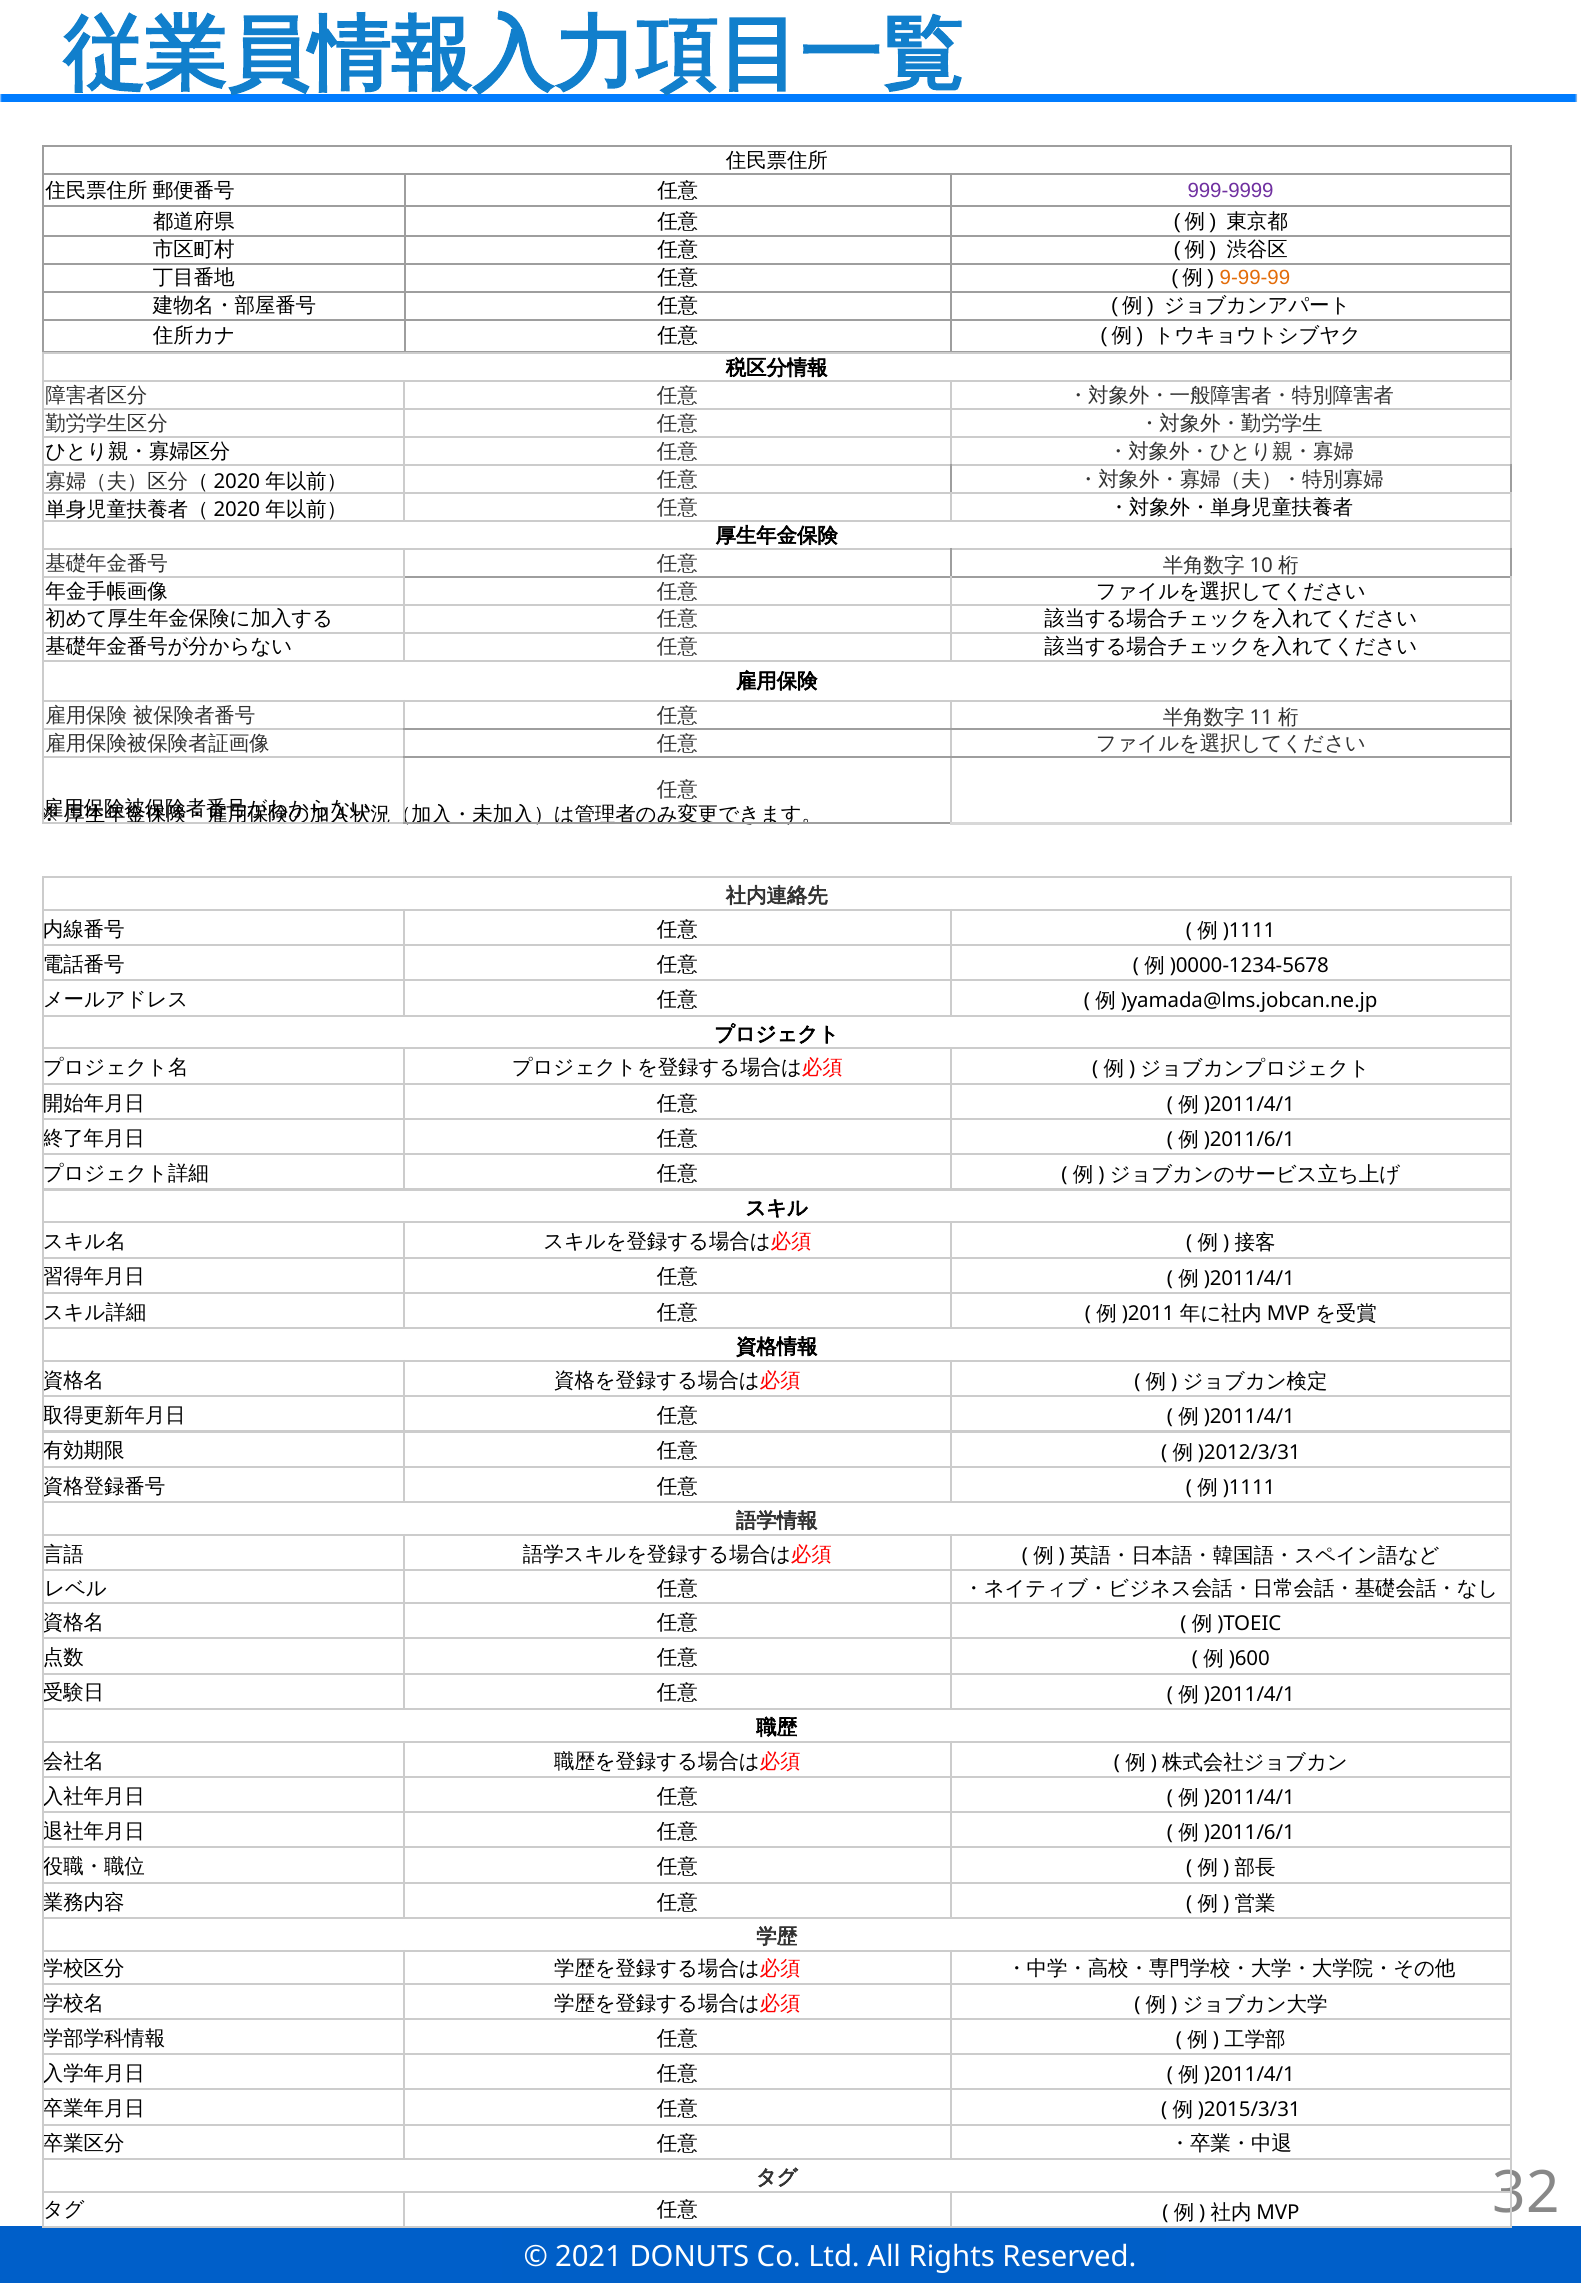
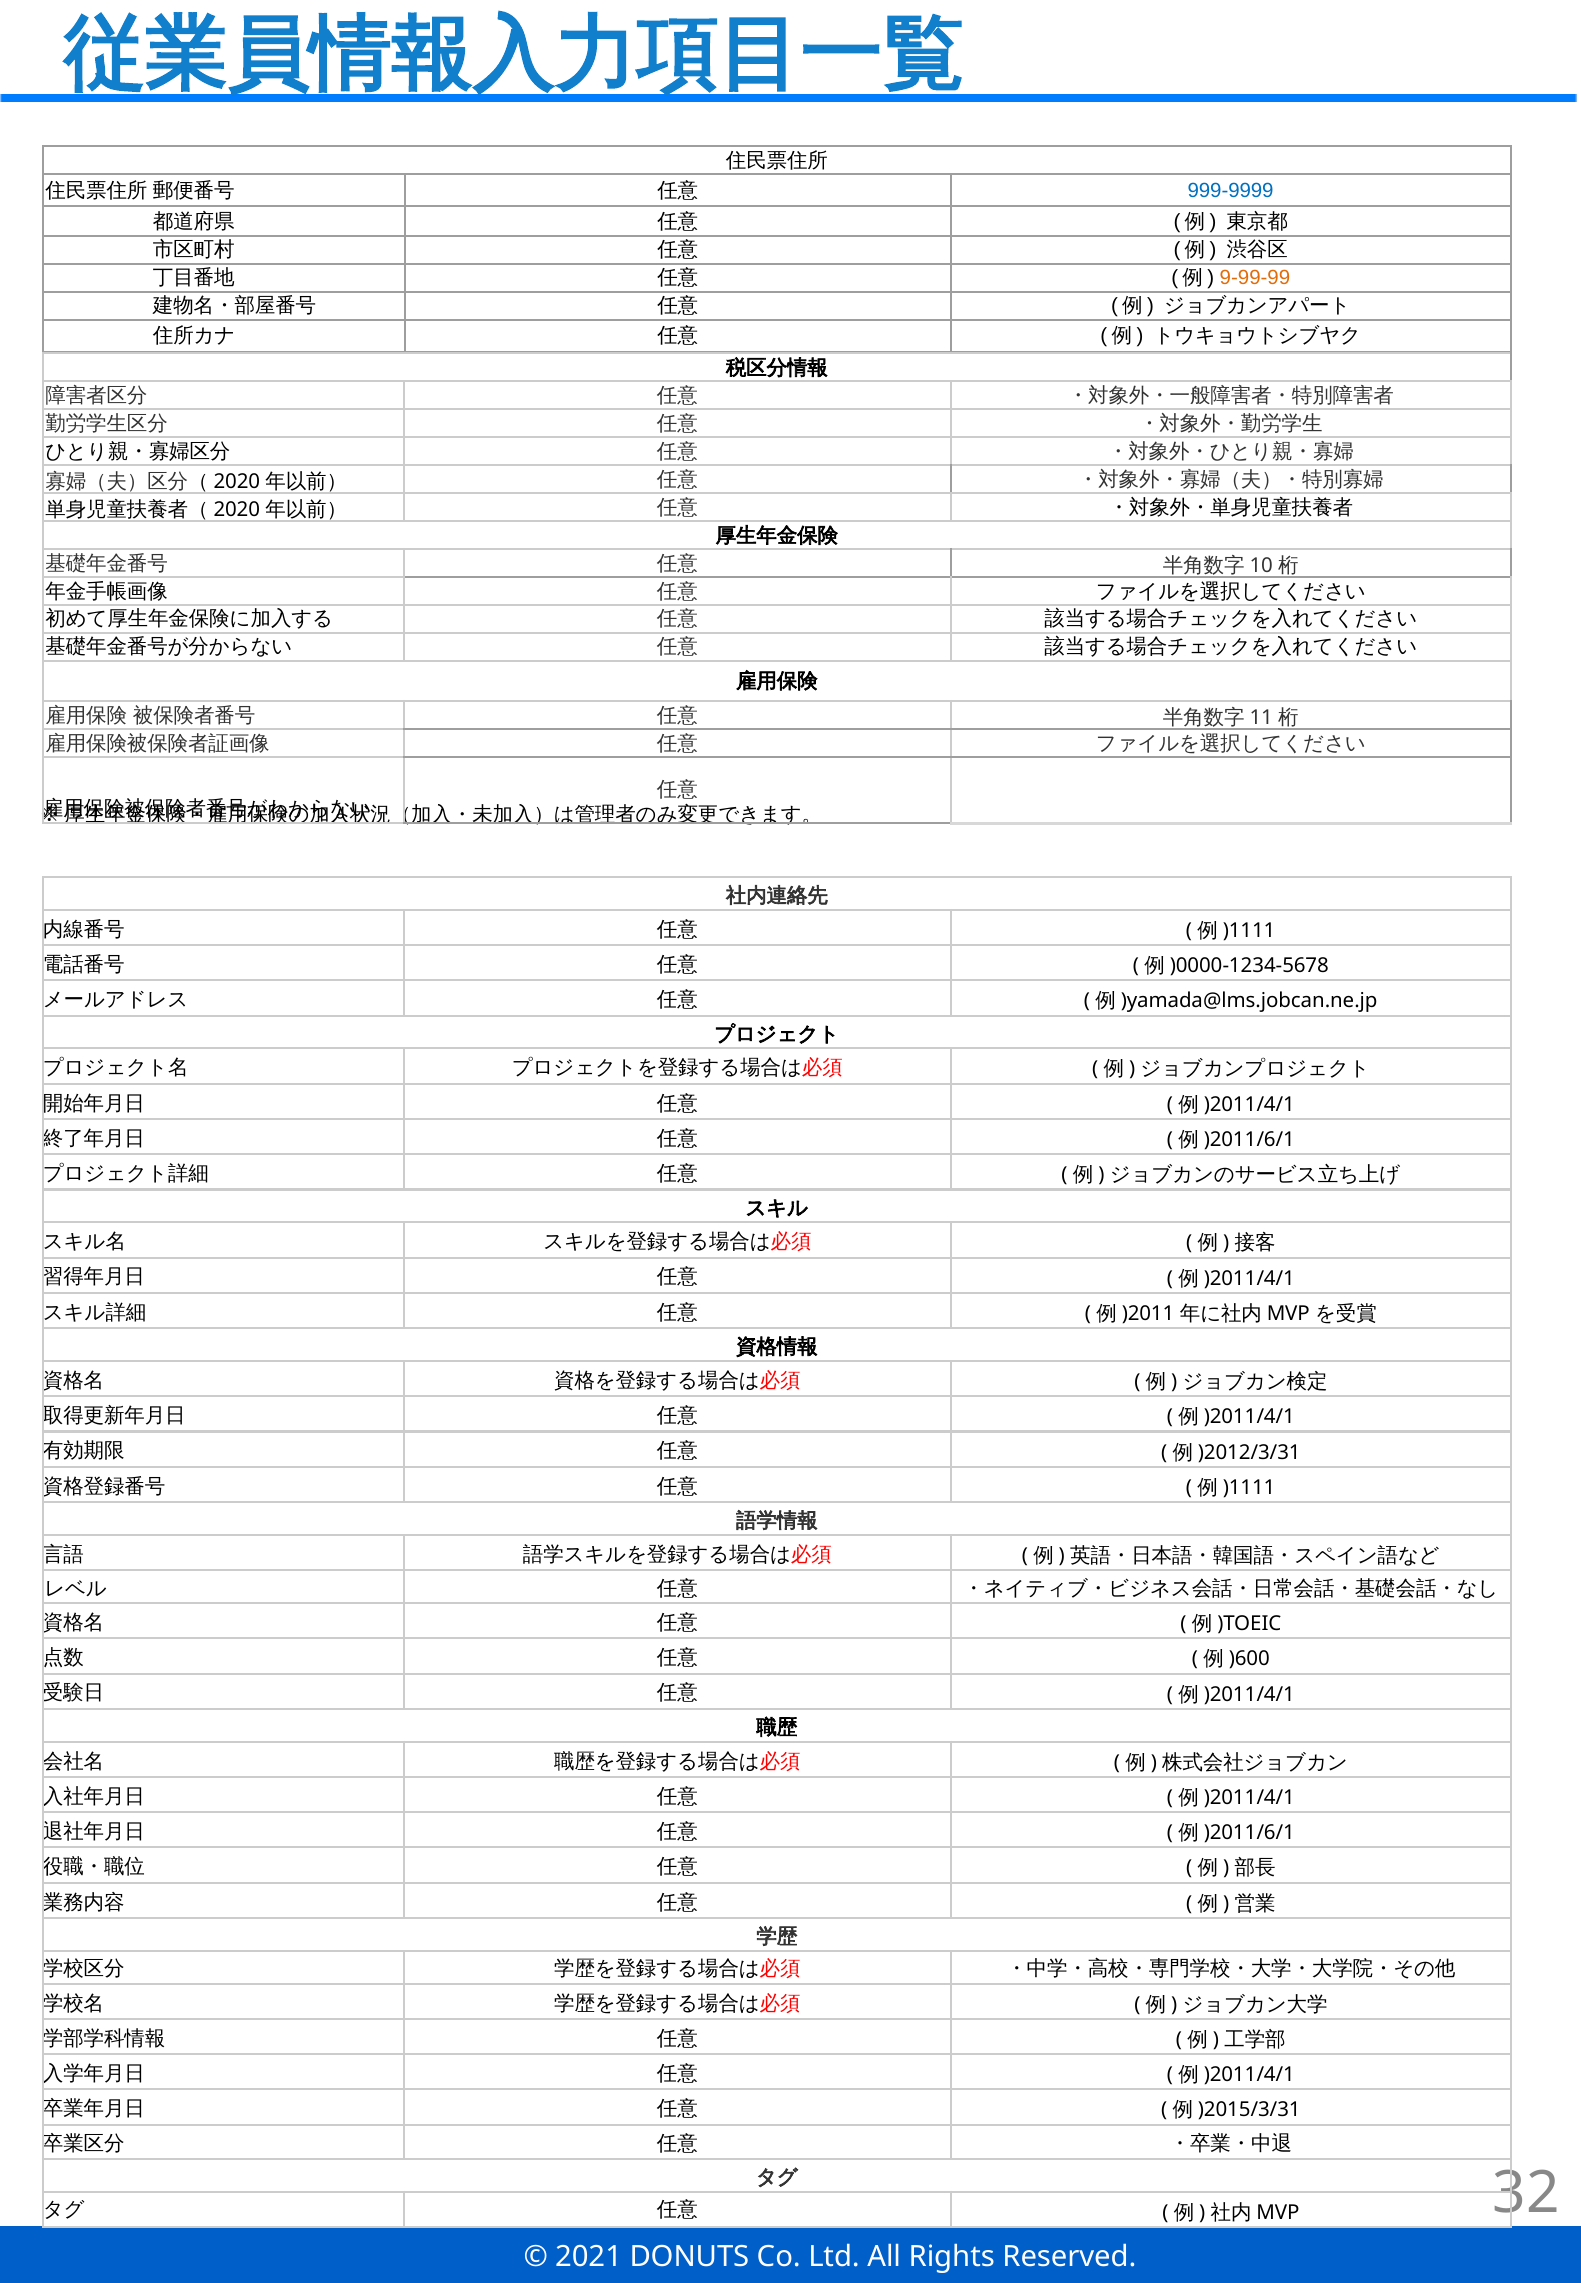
999-9999 colour: purple -> blue (1231, 191)
